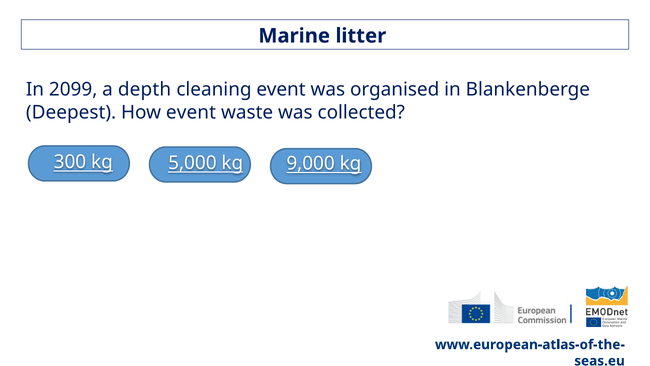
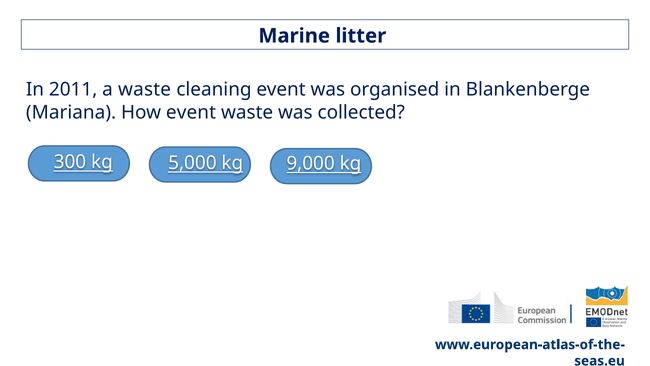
2099: 2099 -> 2011 (73, 89)
a depth: depth -> waste (145, 89)
Deepest: Deepest -> Mariana (71, 112)
